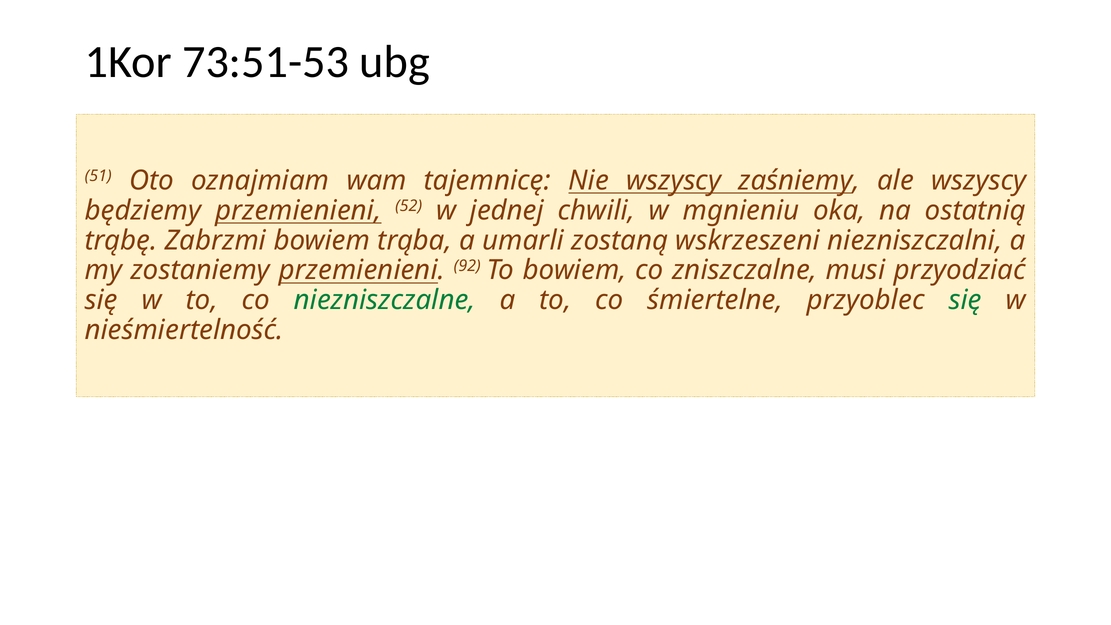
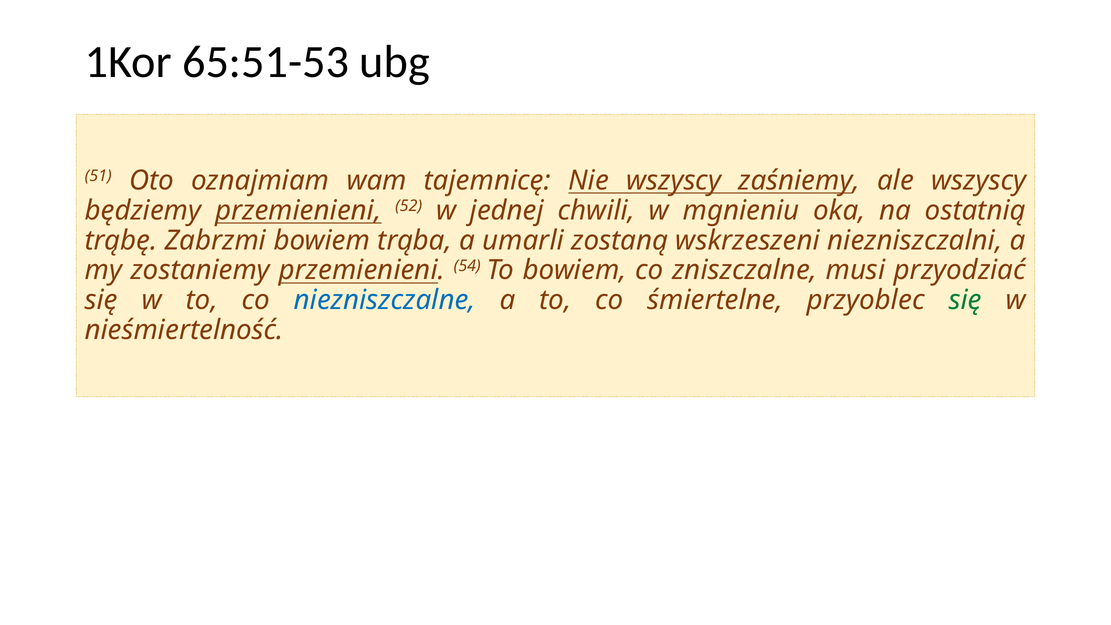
73:51-53: 73:51-53 -> 65:51-53 (266, 62)
92: 92 -> 54 (467, 266)
niezniszczalne colour: green -> blue (385, 300)
